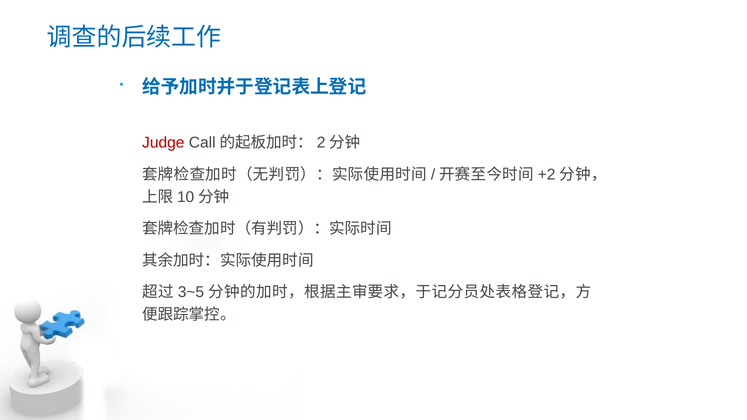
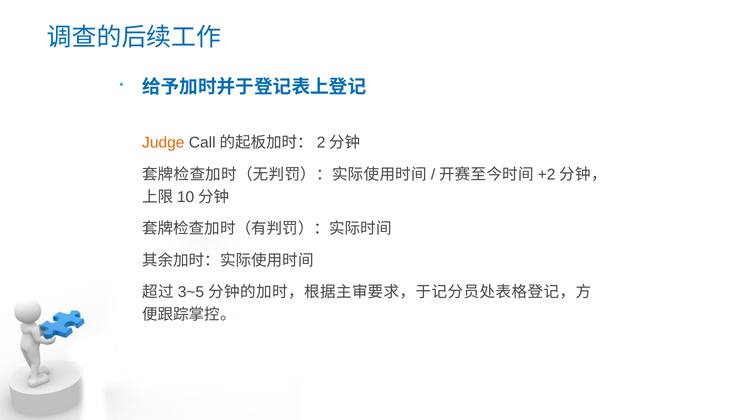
Judge colour: red -> orange (163, 143)
